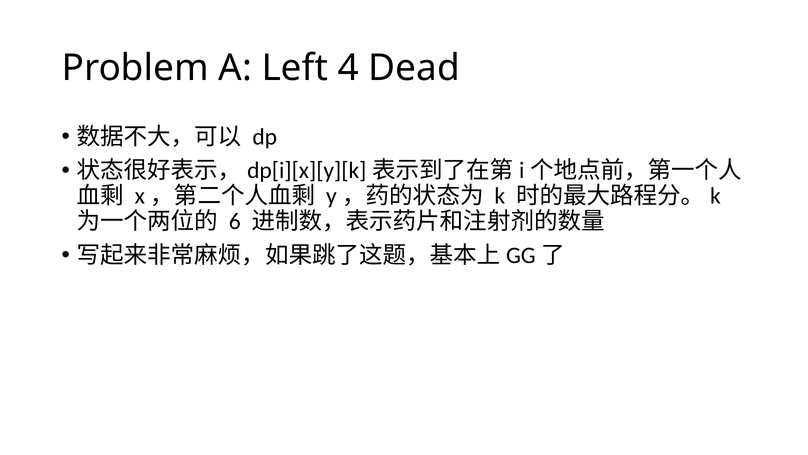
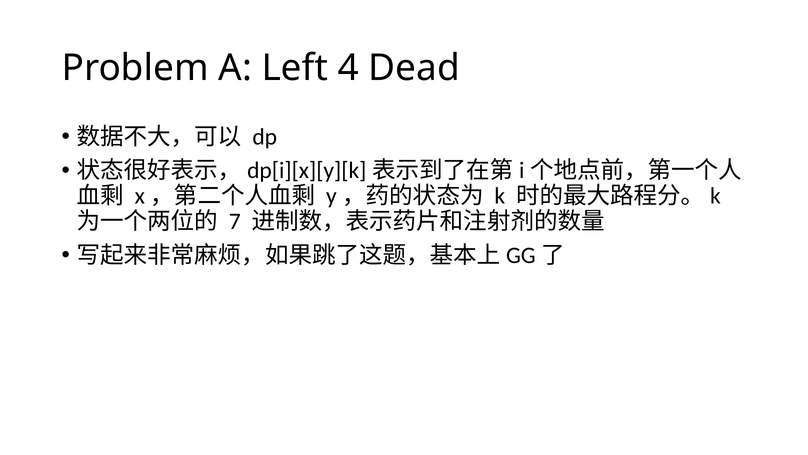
6: 6 -> 7 (235, 221)
